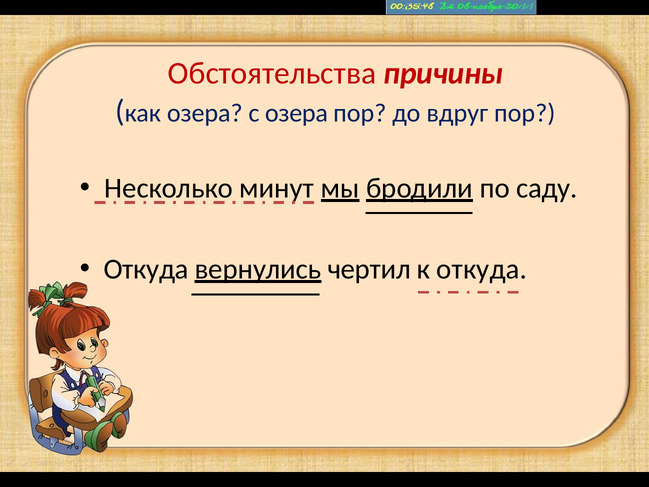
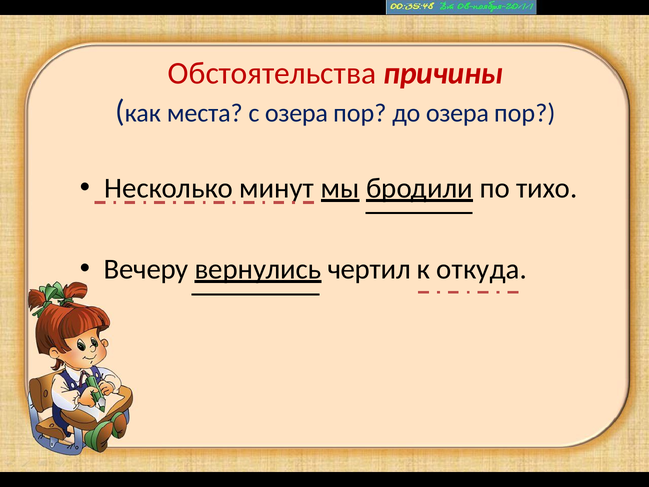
как озера: озера -> места (205, 113)
до вдруг: вдруг -> озера (457, 113)
саду: саду -> тихо (547, 188)
Откуда: Откуда -> Вечеру (146, 269)
